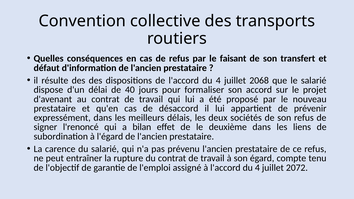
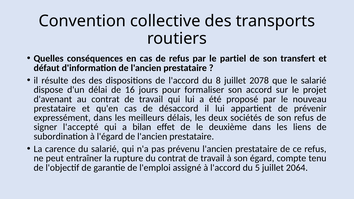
faisant: faisant -> partiel (233, 59)
de l'accord du 4: 4 -> 8 (218, 81)
2068: 2068 -> 2078 (259, 81)
40: 40 -> 16 (130, 90)
l'renoncé: l'renoncé -> l'accepté (81, 127)
à l'accord du 4: 4 -> 5 (257, 168)
2072: 2072 -> 2064 (297, 168)
